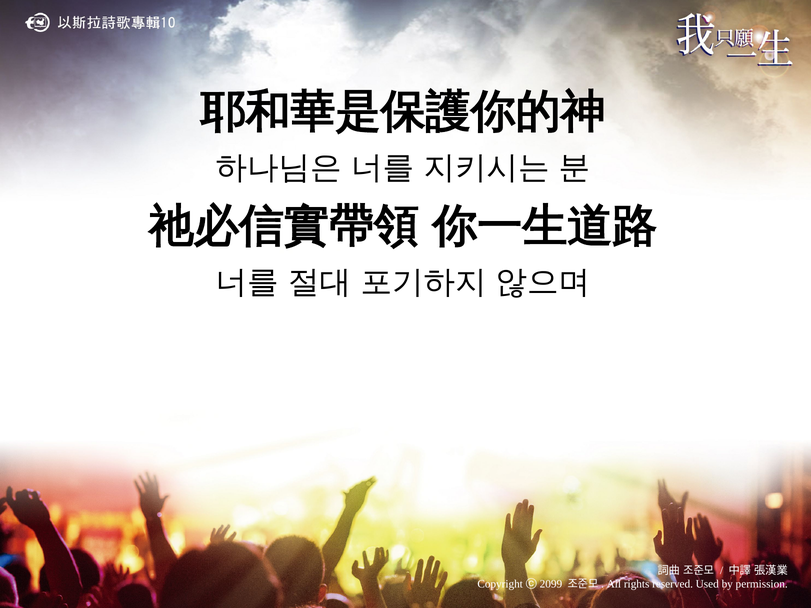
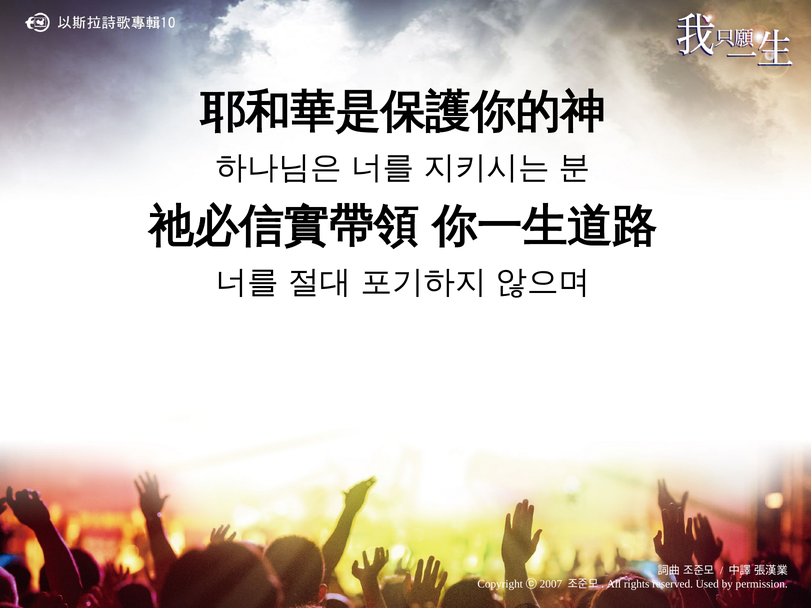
2099: 2099 -> 2007 (551, 584)
